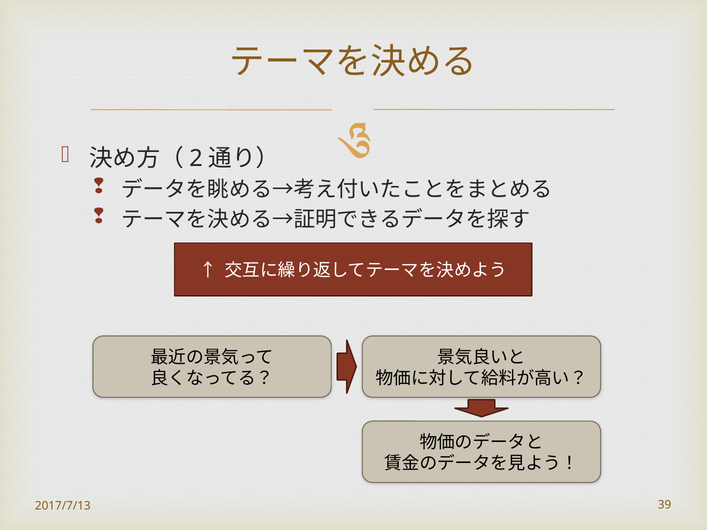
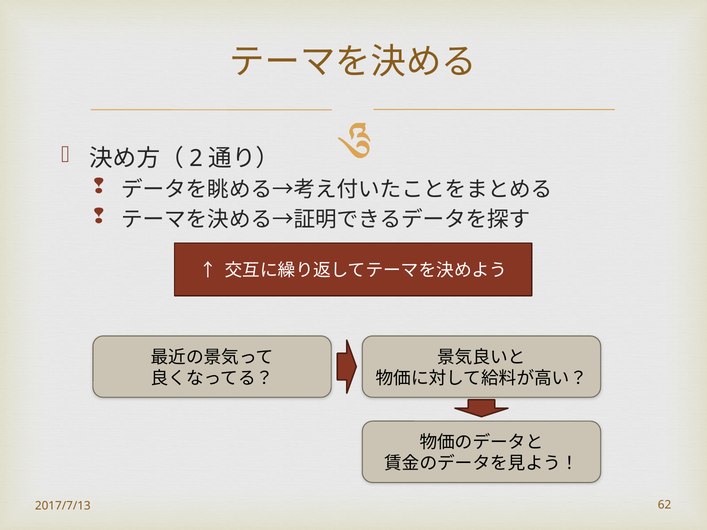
39: 39 -> 62 (665, 505)
